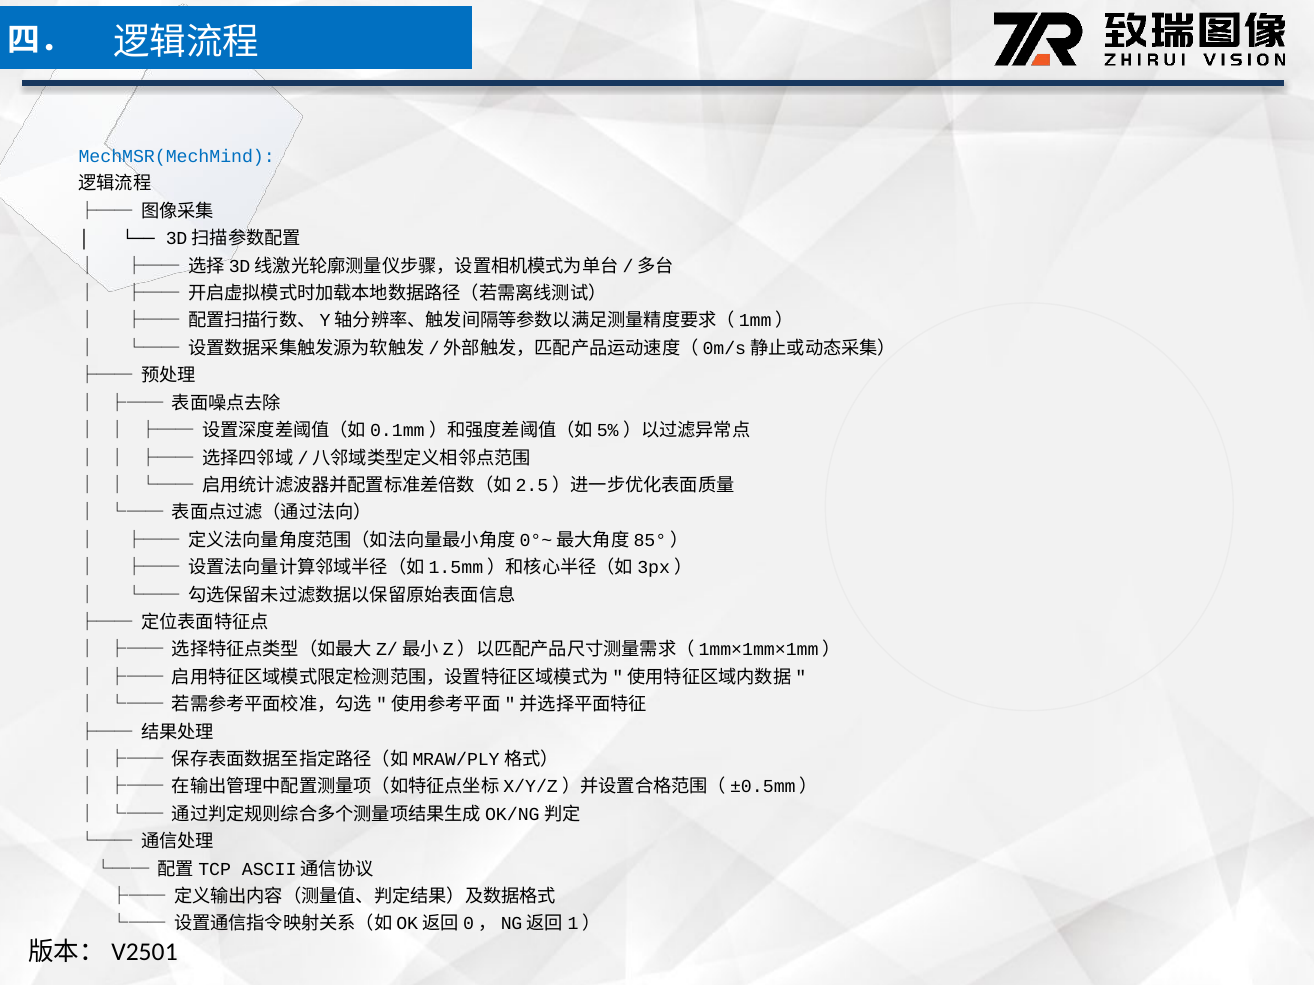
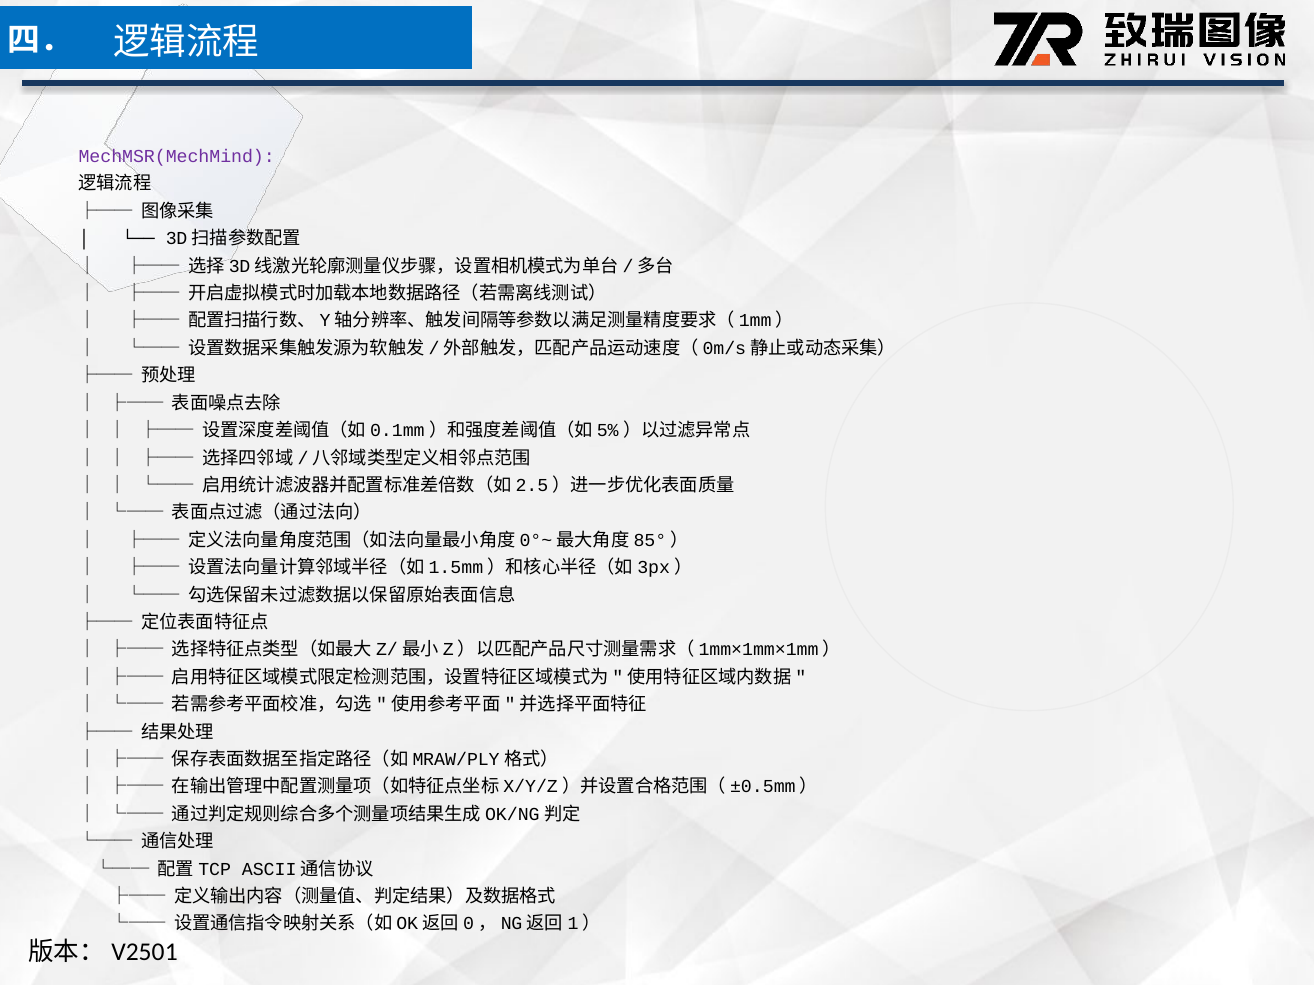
MechMSR(MechMind colour: blue -> purple (177, 157)
